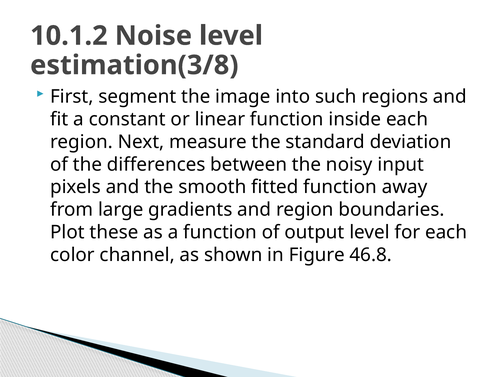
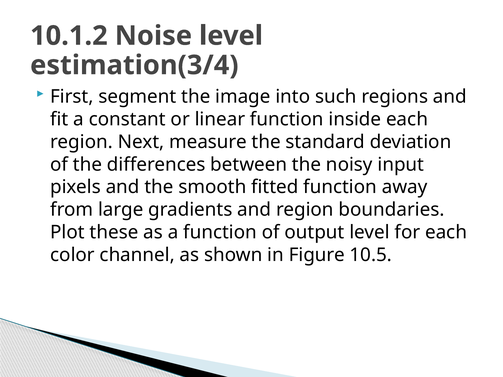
estimation(3/8: estimation(3/8 -> estimation(3/4 (134, 65)
46.8: 46.8 -> 10.5 (371, 255)
